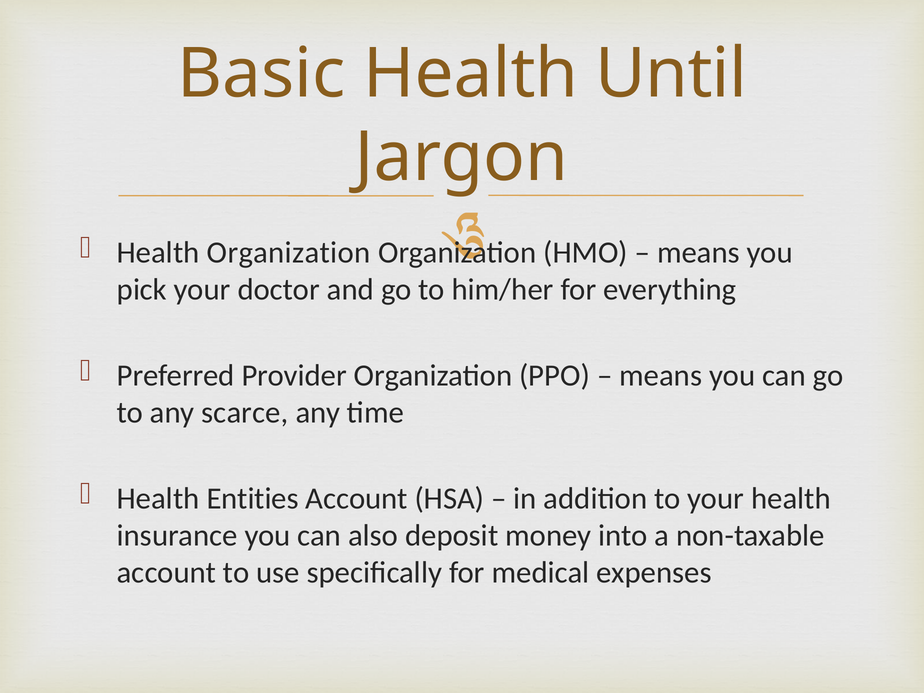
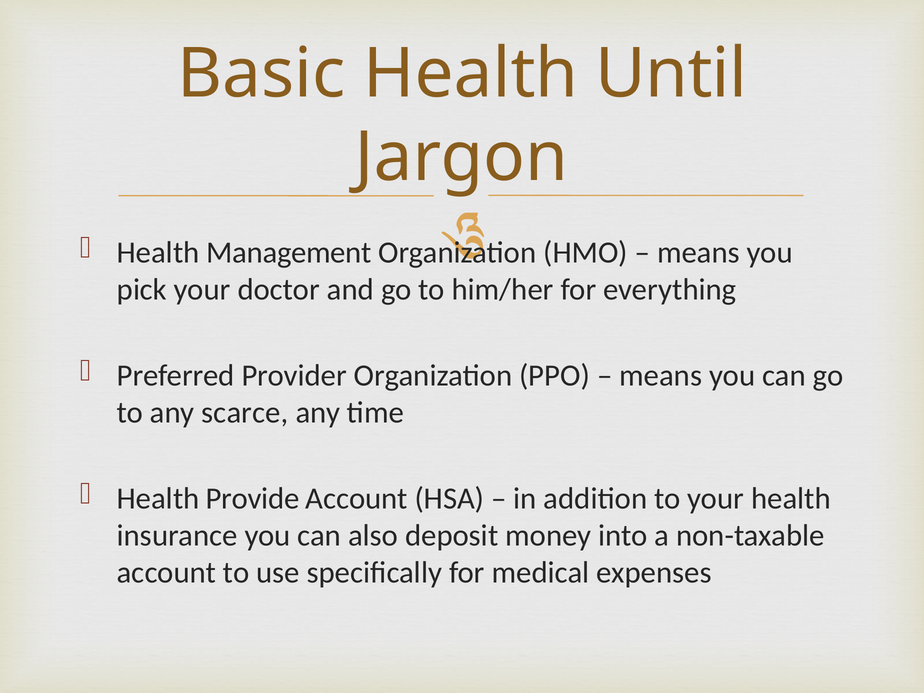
Health Organization: Organization -> Management (289, 252)
Entities: Entities -> Provide (253, 499)
